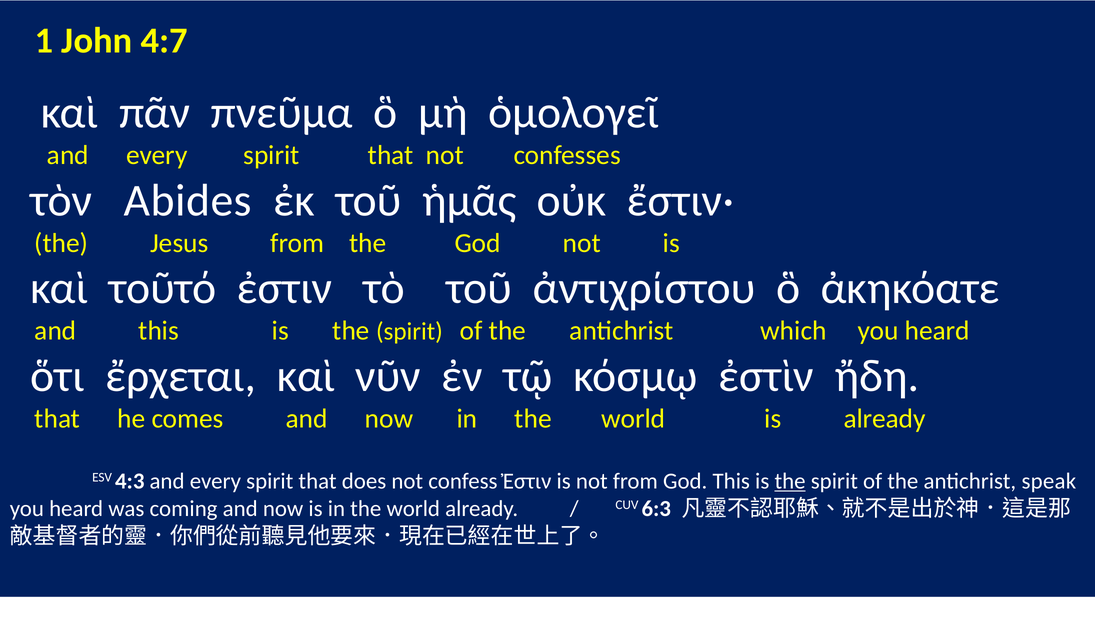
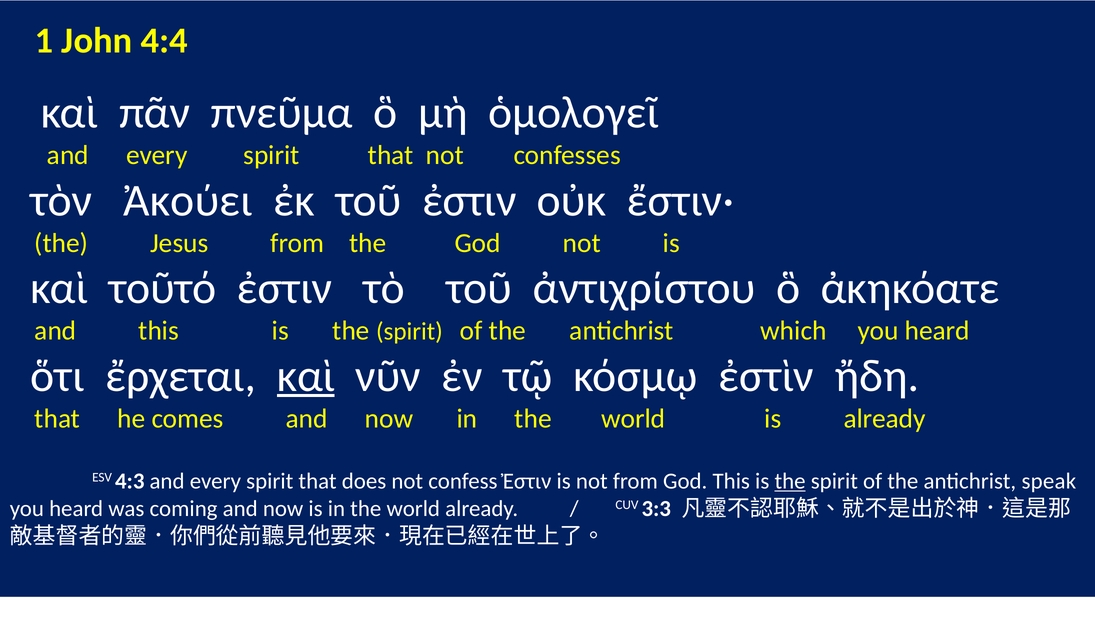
4:7: 4:7 -> 4:4 (164, 41)
Abides: Abides -> Ἀκούει (188, 201)
τοῦ ἡμᾶς: ἡμᾶς -> ἐστιν (469, 201)
καὶ underline: none -> present (306, 376)
6:3: 6:3 -> 3:3 (656, 509)
